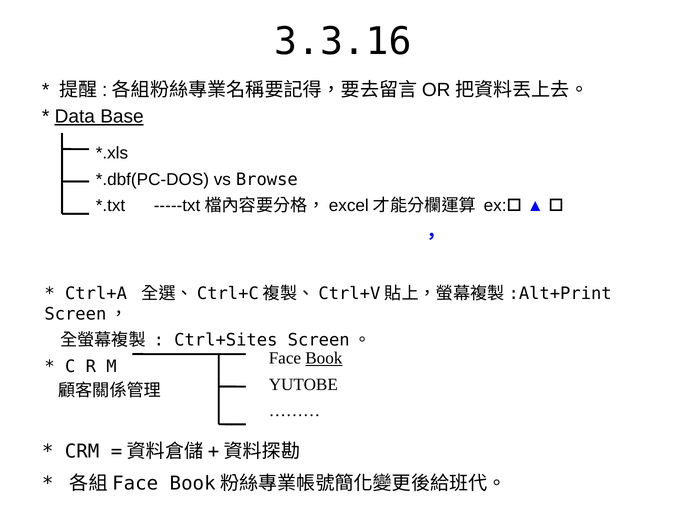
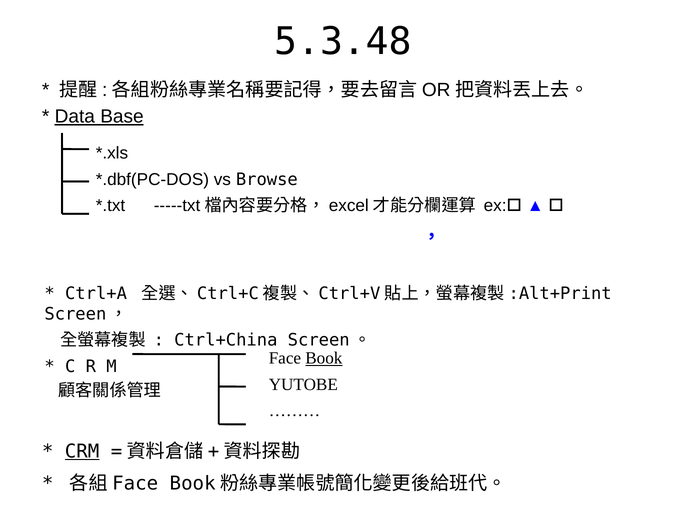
3.3.16: 3.3.16 -> 5.3.48 (343, 42)
Ctrl+Sites: Ctrl+Sites -> Ctrl+China (226, 341)
CRM underline: none -> present (82, 452)
